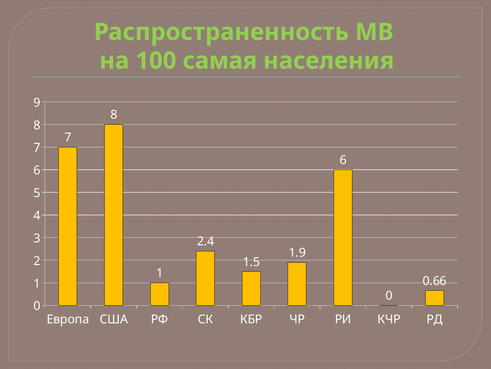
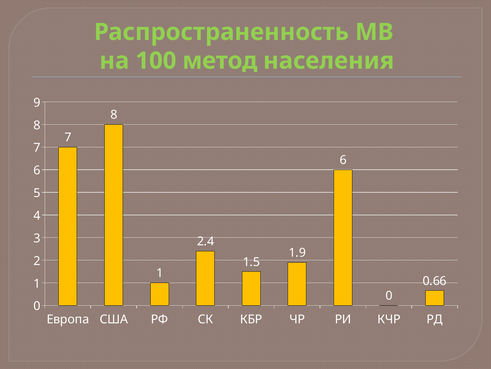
самая: самая -> метод (220, 61)
